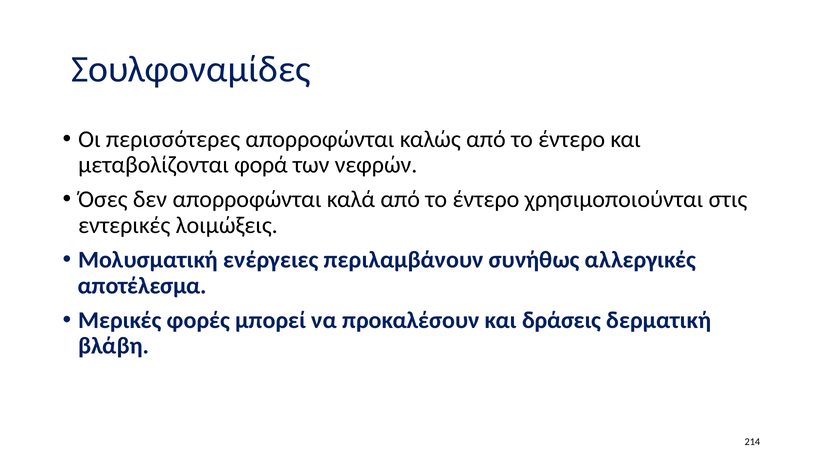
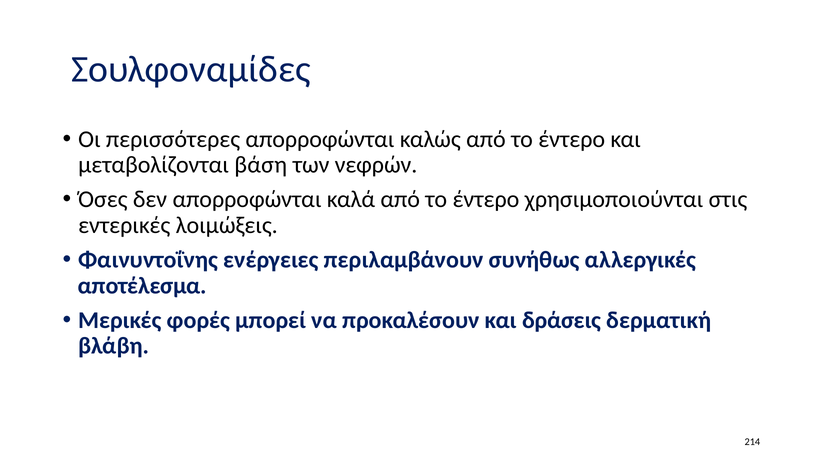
φορά: φορά -> βάση (261, 165)
Μολυσματική: Μολυσματική -> Φαινυντοΐνης (148, 260)
